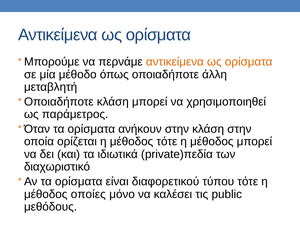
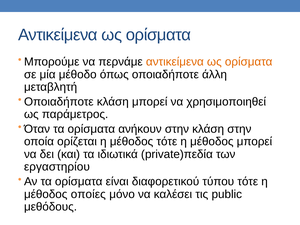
διαχωριστικό: διαχωριστικό -> εργαστηρίου (57, 167)
